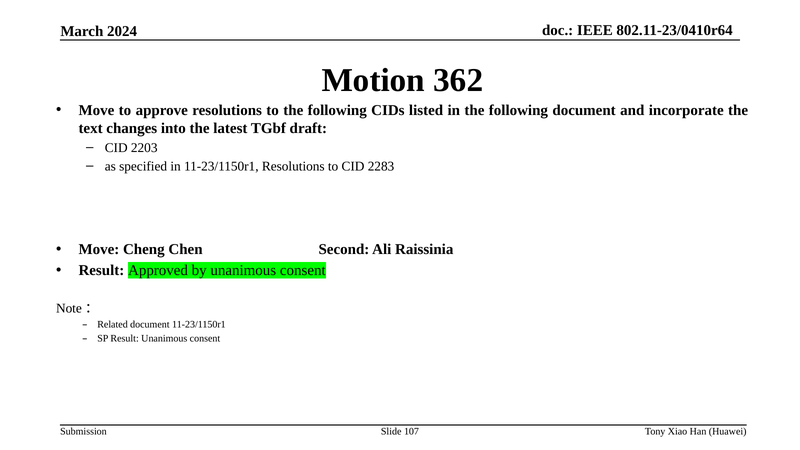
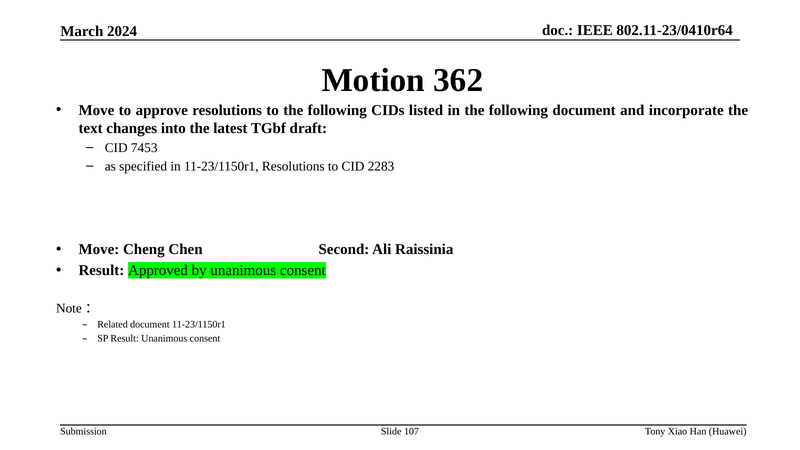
2203: 2203 -> 7453 (144, 148)
